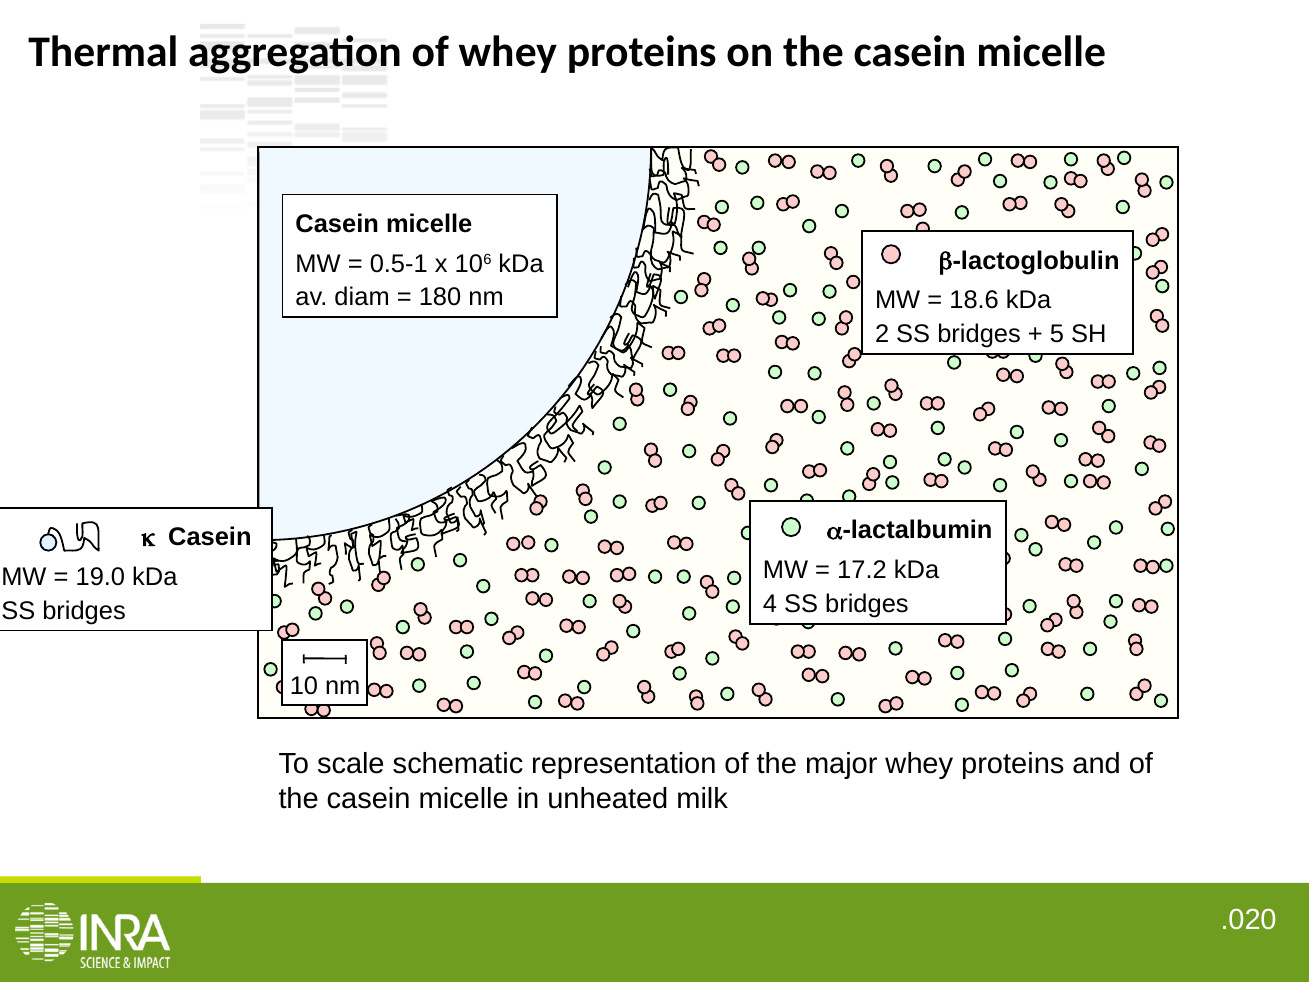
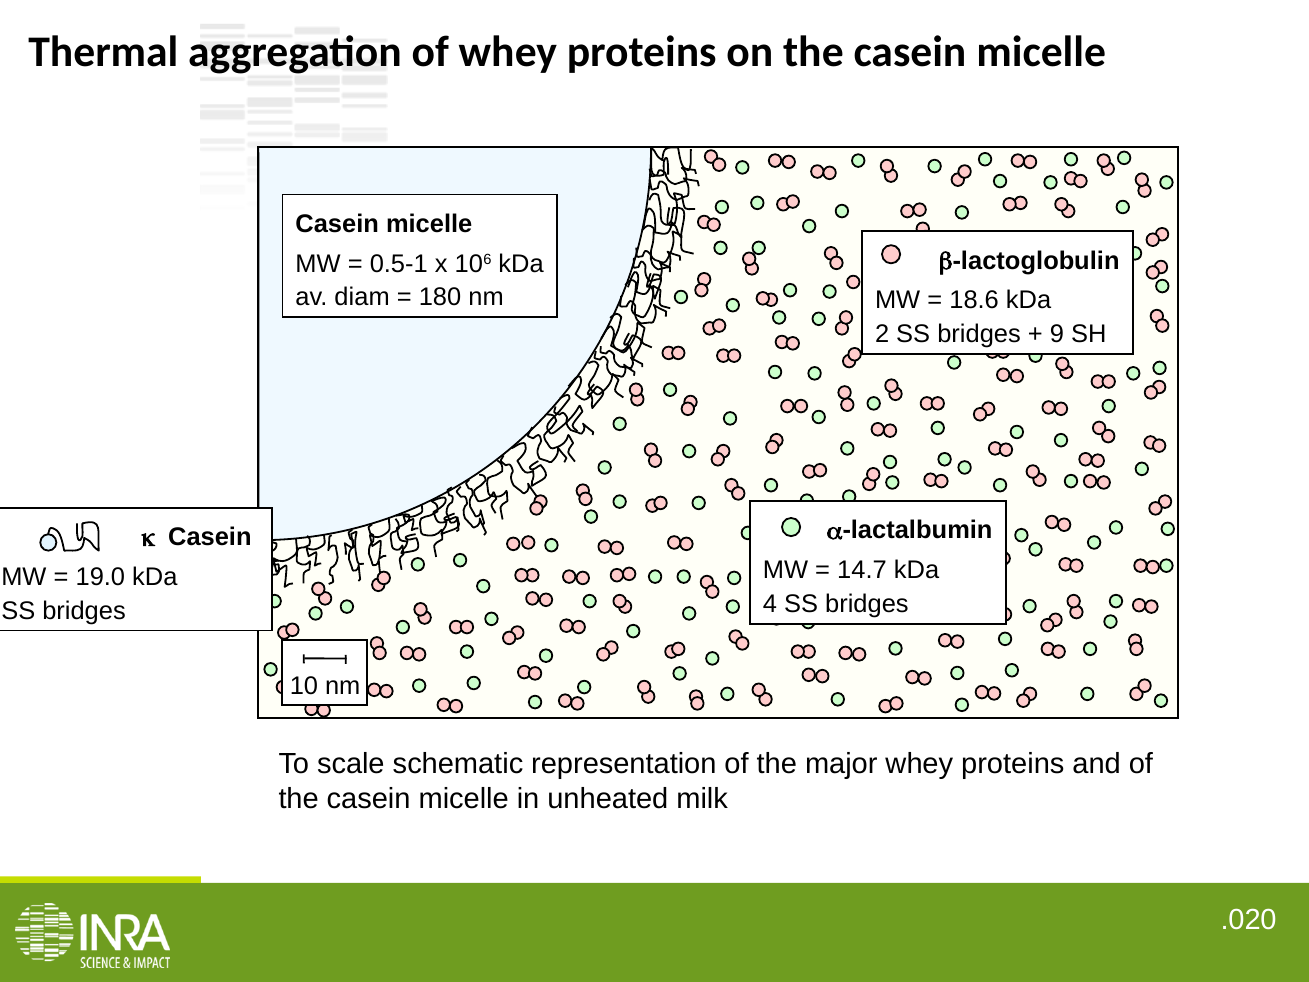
5: 5 -> 9 (1057, 334)
17.2: 17.2 -> 14.7 (862, 570)
